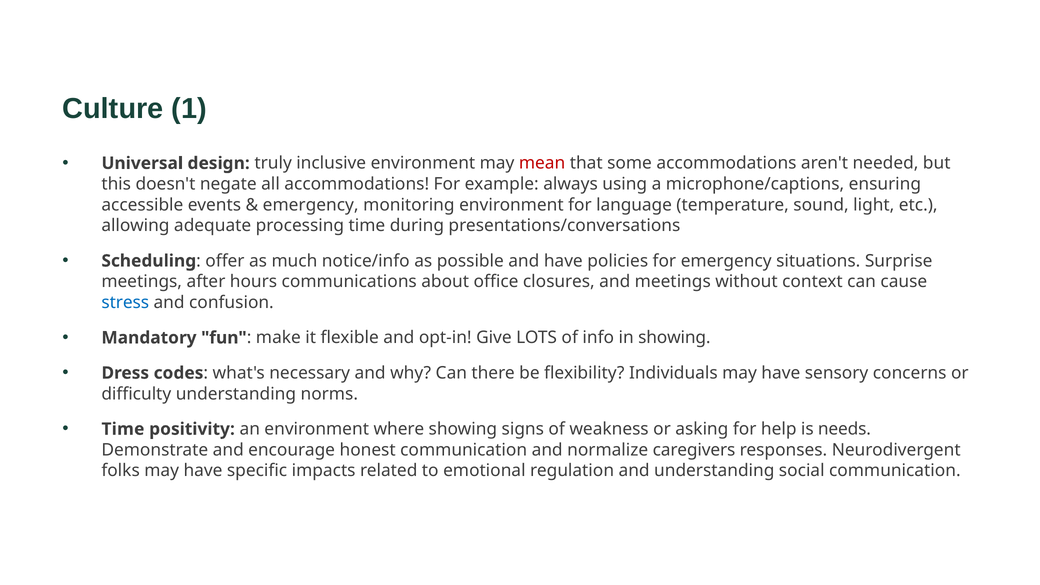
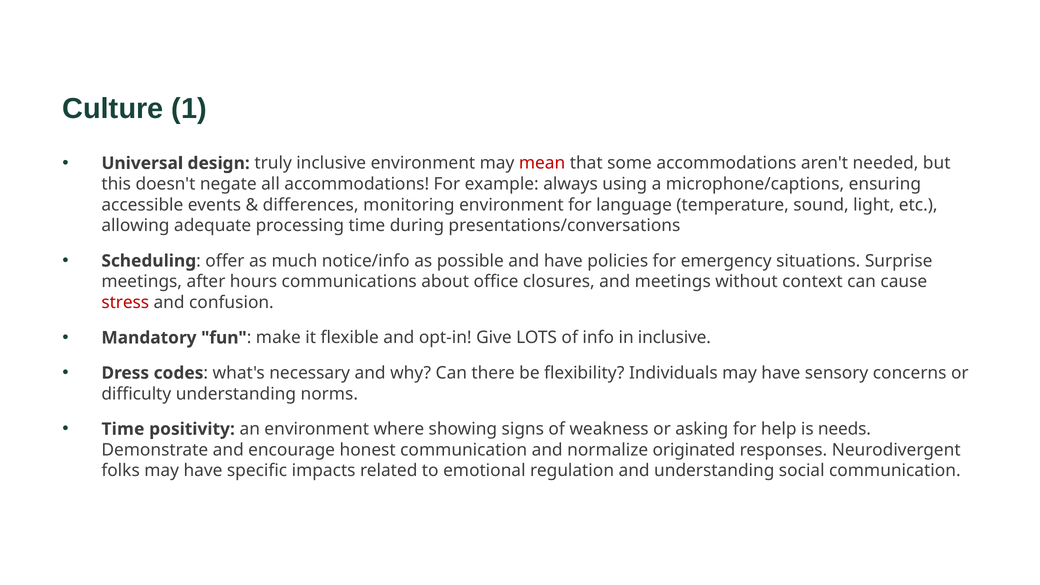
emergency: emergency -> differences (311, 205)
stress colour: blue -> red (125, 303)
in showing: showing -> inclusive (674, 338)
caregivers: caregivers -> originated (694, 450)
